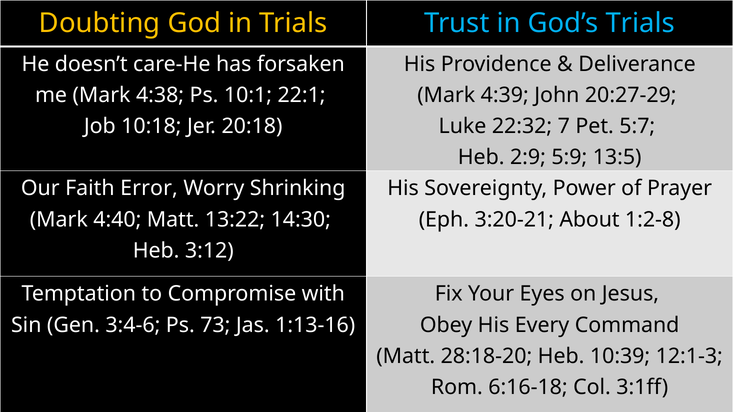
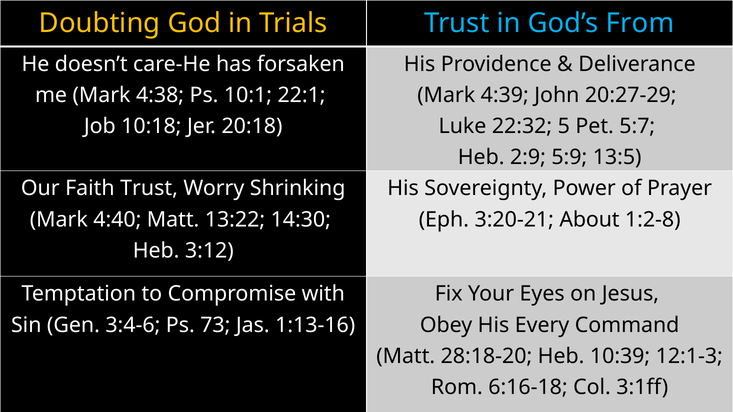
God’s Trials: Trials -> From (640, 23)
7: 7 -> 5 (564, 126)
Faith Error: Error -> Trust (149, 189)
